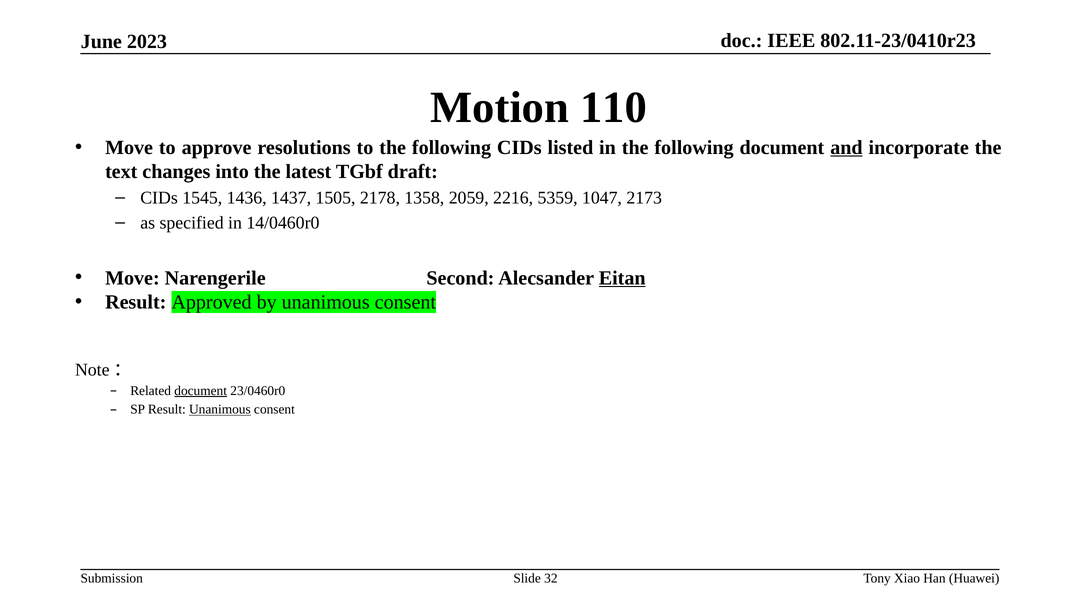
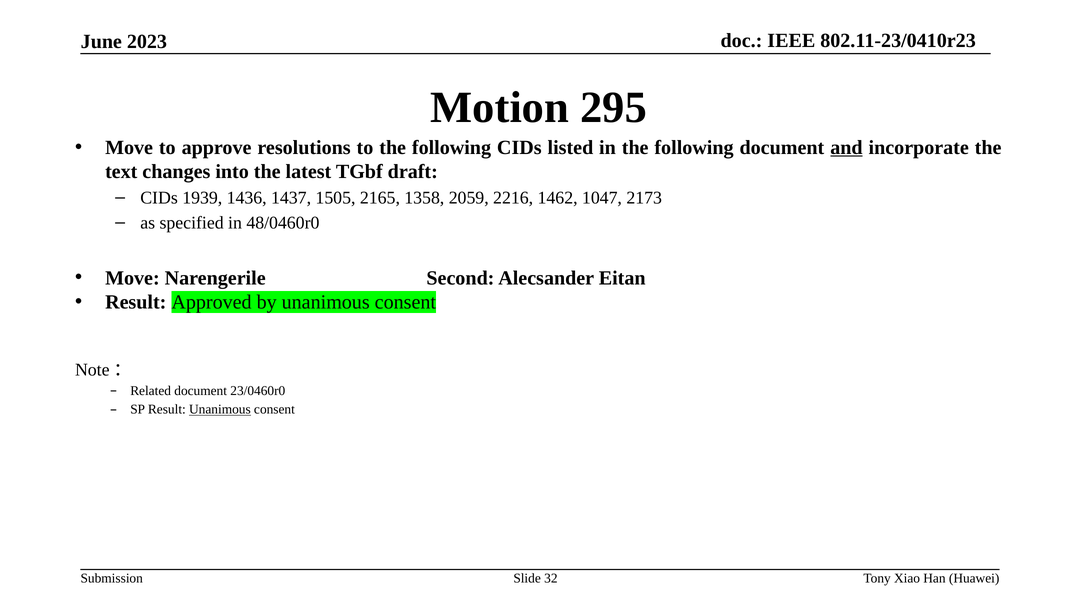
110: 110 -> 295 (614, 108)
1545: 1545 -> 1939 (202, 198)
2178: 2178 -> 2165 (380, 198)
5359: 5359 -> 1462 (558, 198)
14/0460r0: 14/0460r0 -> 48/0460r0 (283, 223)
Eitan underline: present -> none (622, 278)
document underline: present -> none (201, 390)
